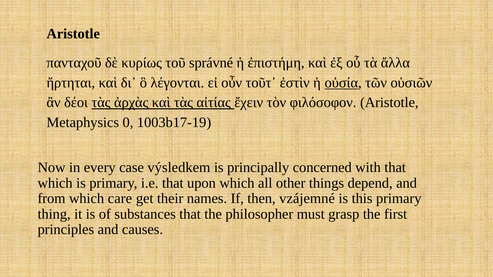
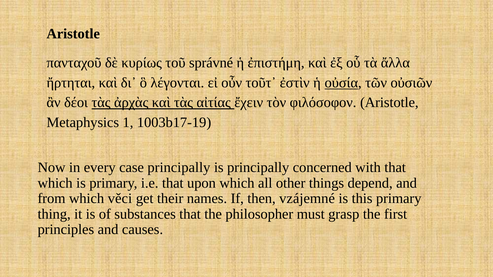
0: 0 -> 1 (128, 122)
case výsledkem: výsledkem -> principally (179, 168)
care: care -> věci (120, 199)
